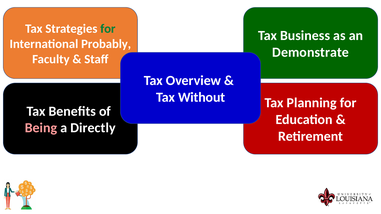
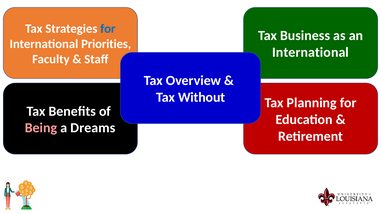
for colour: green -> blue (108, 29)
Probably: Probably -> Priorities (106, 44)
Demonstrate: Demonstrate -> International (311, 52)
Directly: Directly -> Dreams (93, 128)
